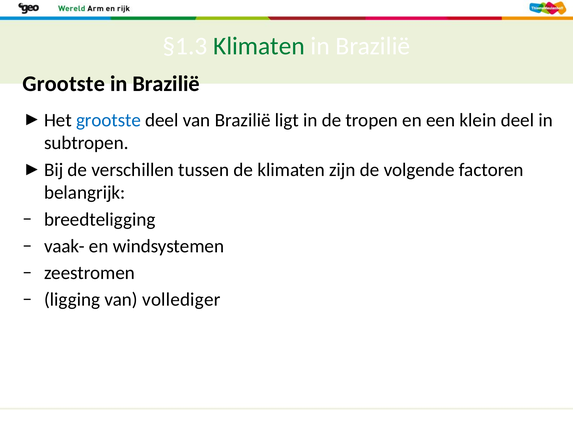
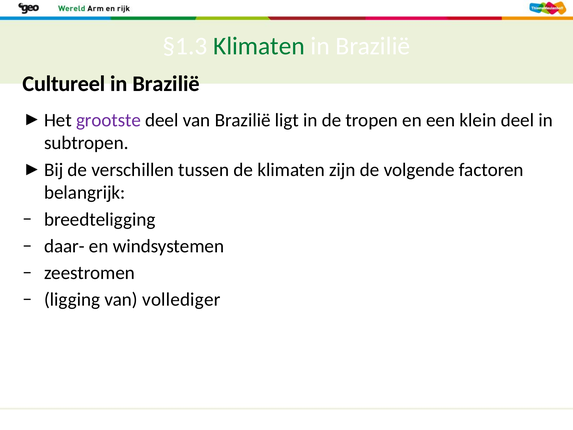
Grootste: Grootste -> Cultureel (64, 84)
grootste colour: blue -> purple (108, 120)
vaak-: vaak- -> daar- (64, 246)
